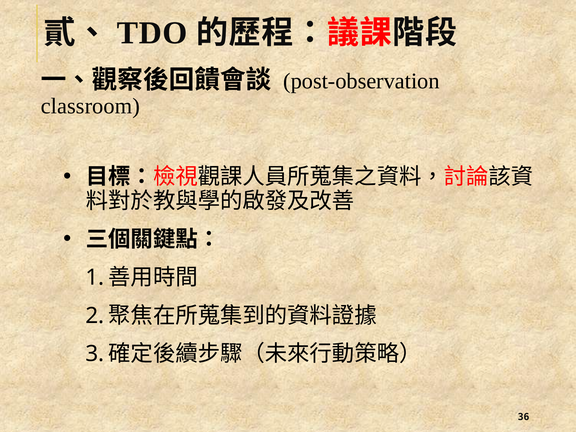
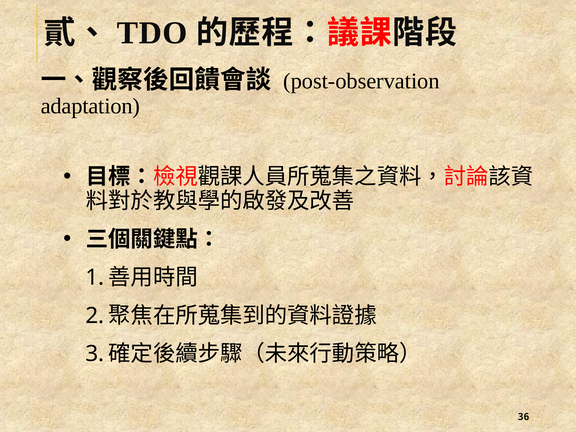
classroom: classroom -> adaptation (90, 106)
